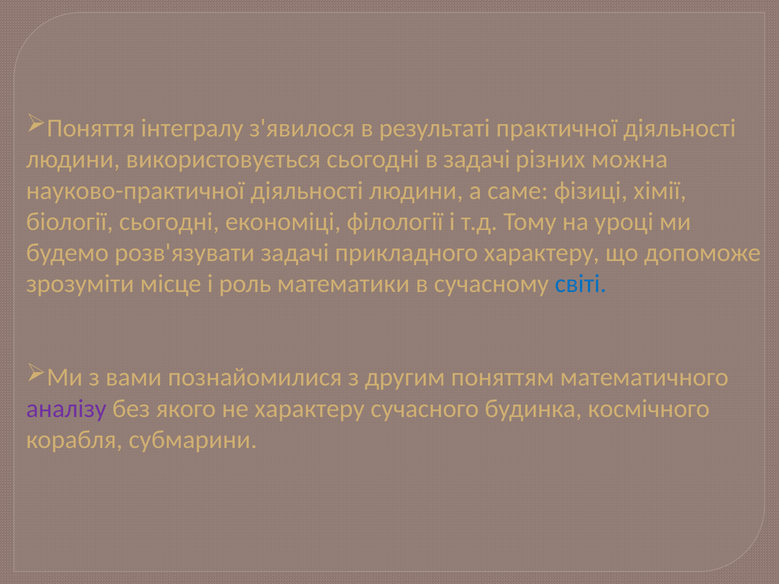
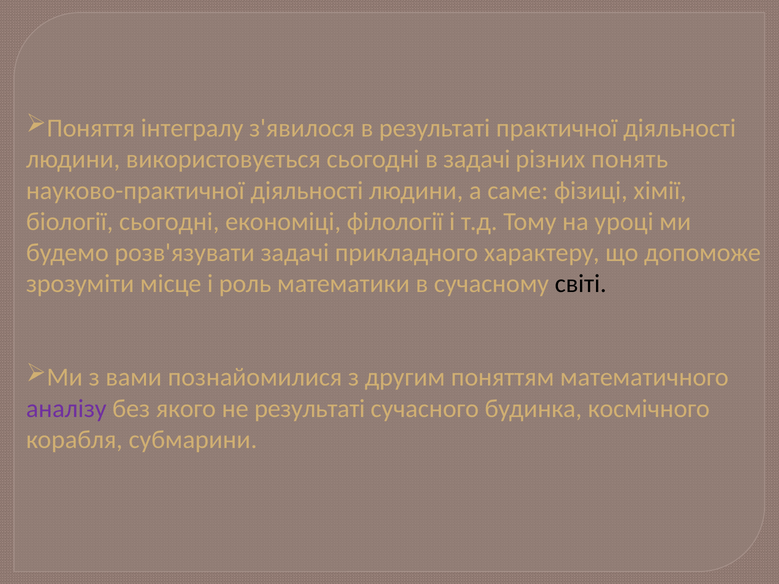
можна: можна -> понять (630, 159)
світі colour: blue -> black (581, 284)
не характеру: характеру -> результаті (310, 409)
